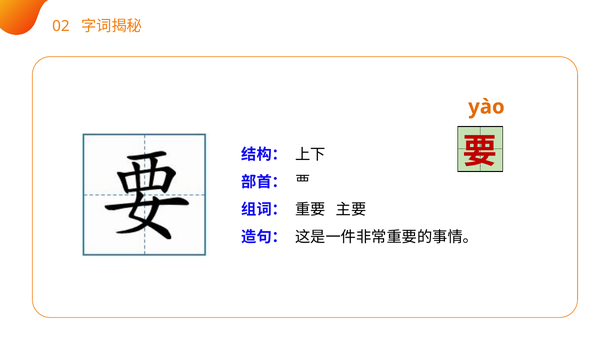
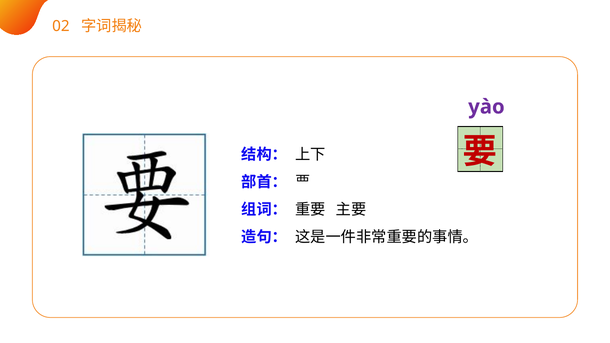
yào colour: orange -> purple (486, 107)
